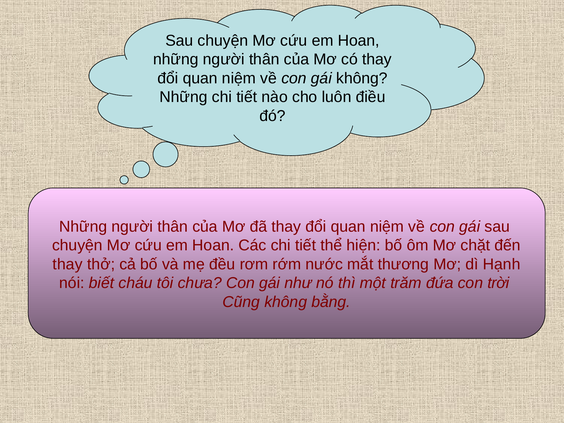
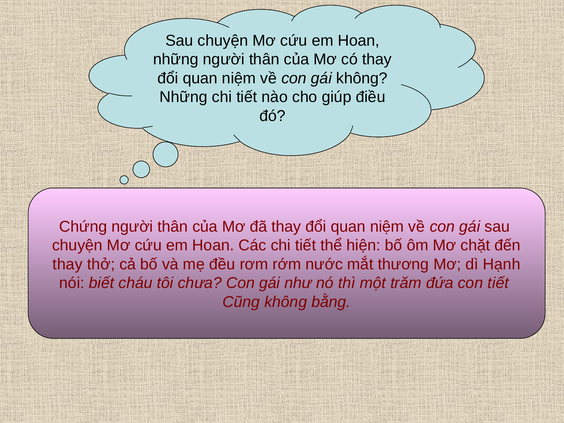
luôn: luôn -> giúp (337, 97)
Những: Những -> Chứng (83, 227)
con trời: trời -> tiết (498, 283)
